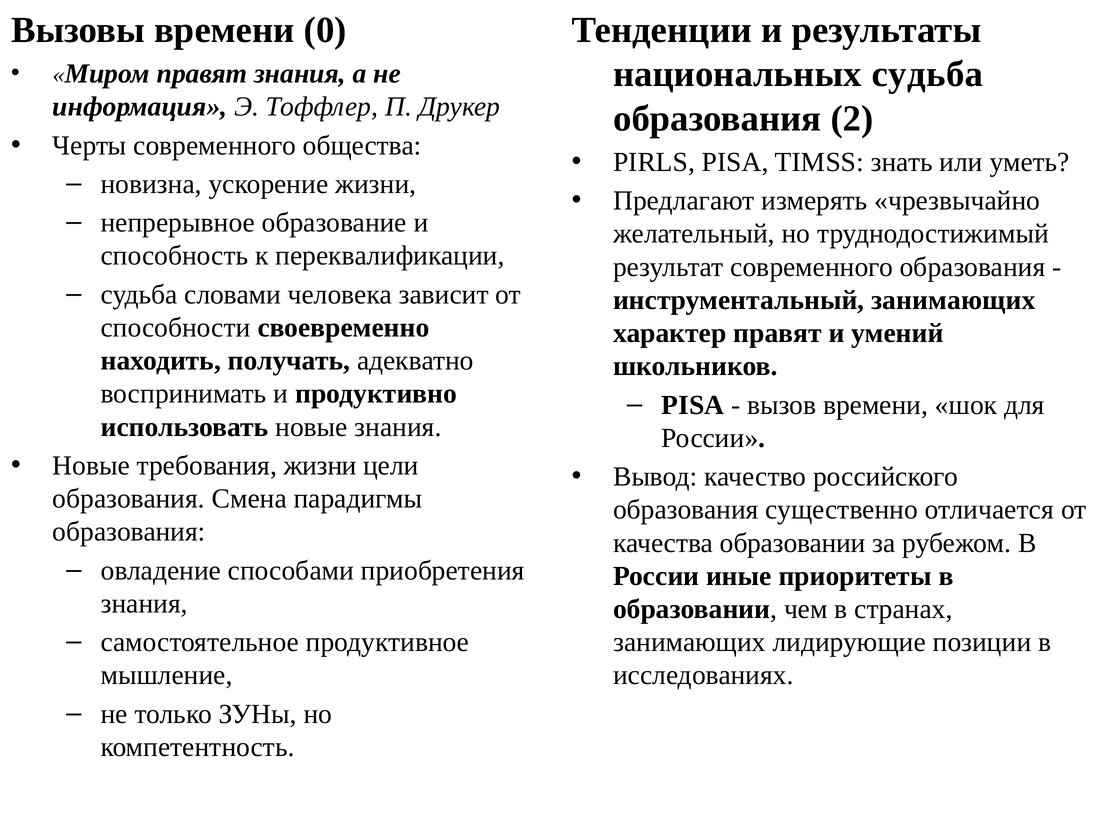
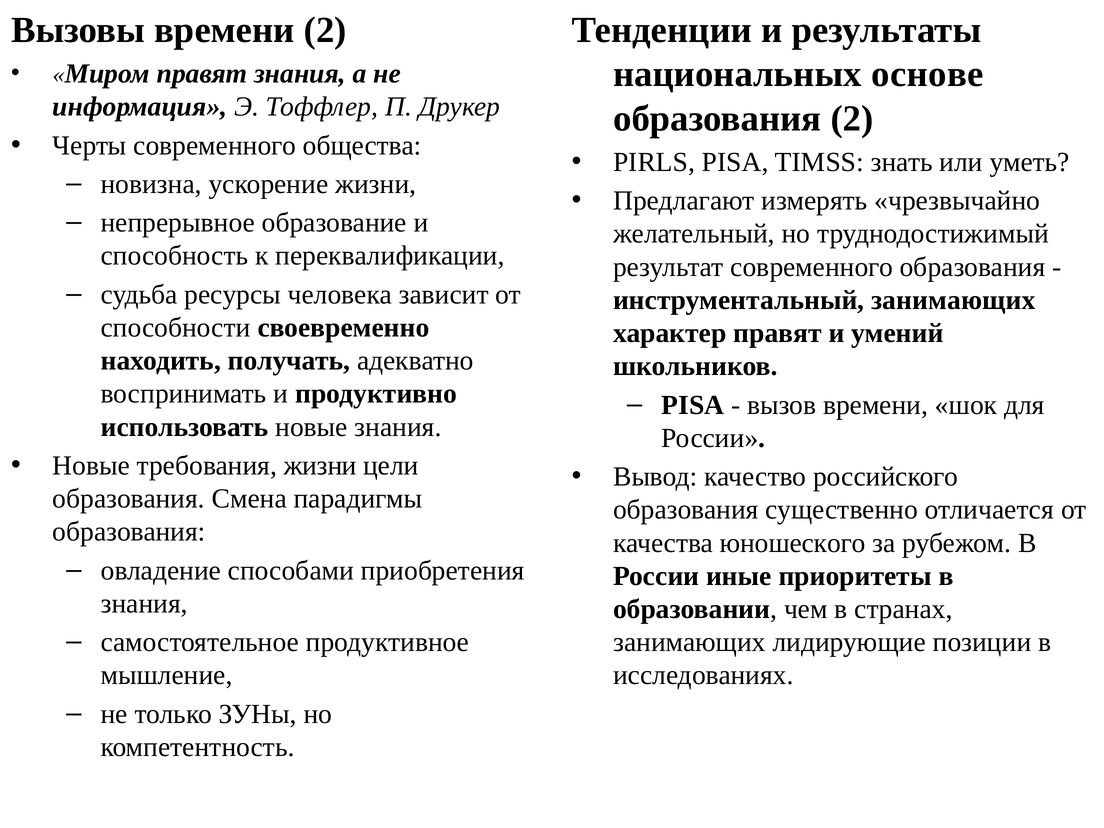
времени 0: 0 -> 2 (325, 30)
национальных судьба: судьба -> основе (927, 74)
словами: словами -> ресурсы (233, 294)
качества образовании: образовании -> юношеского (793, 543)
